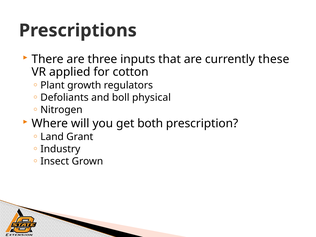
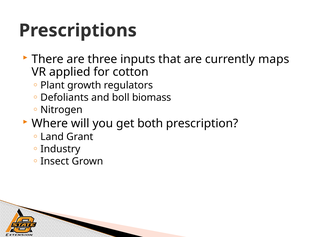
these: these -> maps (274, 59)
physical: physical -> biomass (152, 98)
